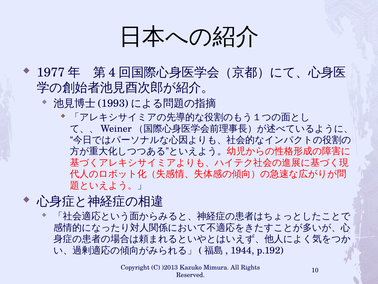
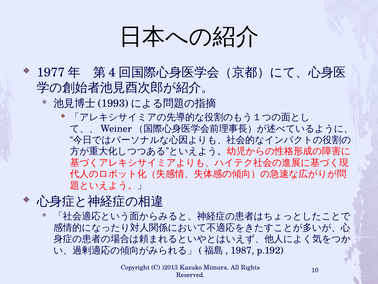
1944: 1944 -> 1987 (242, 250)
